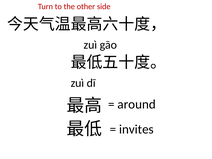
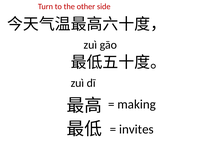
around: around -> making (137, 104)
